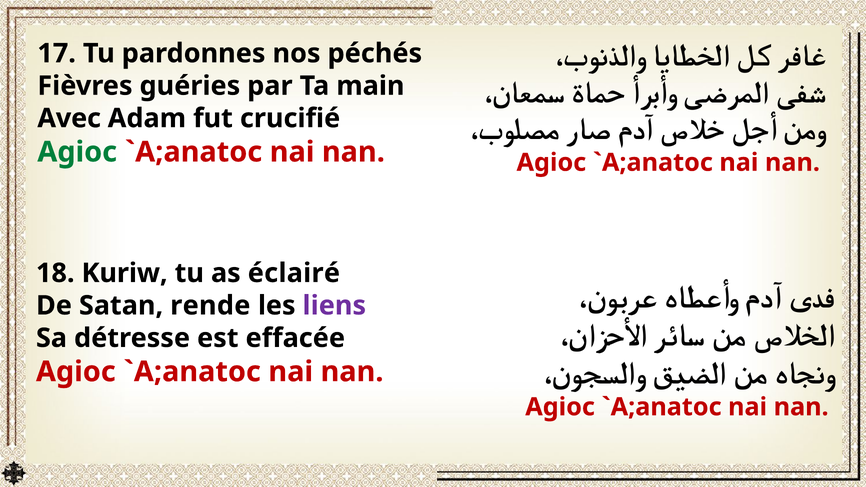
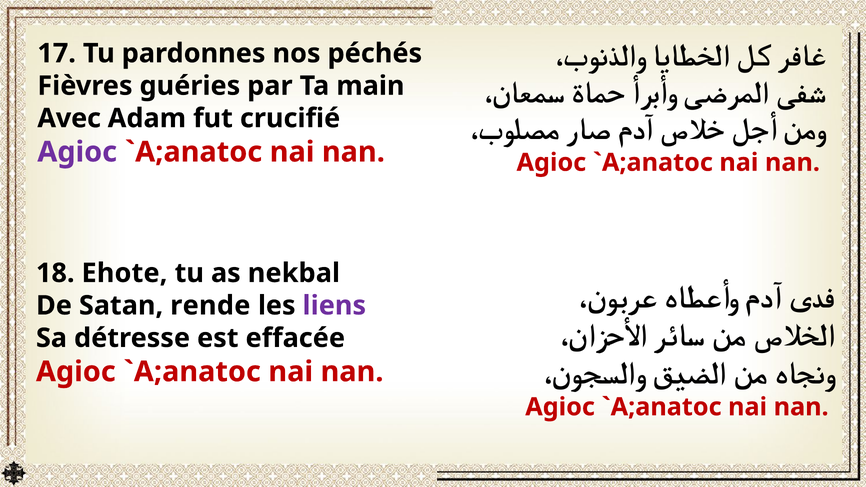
Agioc colour: green -> purple (77, 152)
Kuriw: Kuriw -> Ehote (124, 273)
éclairé: éclairé -> nekbal (294, 273)
